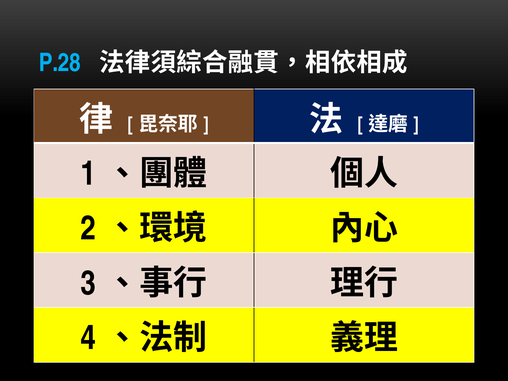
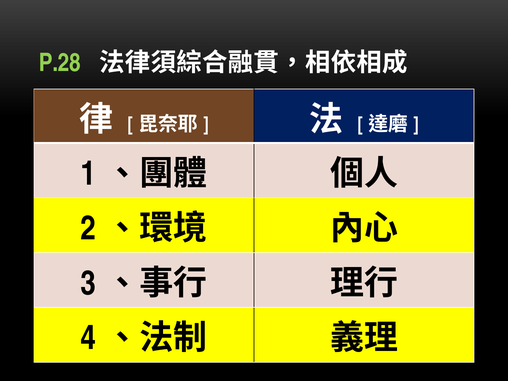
P.28 colour: light blue -> light green (60, 63)
